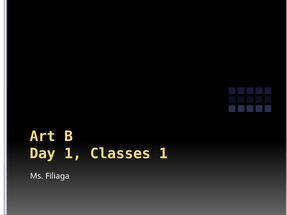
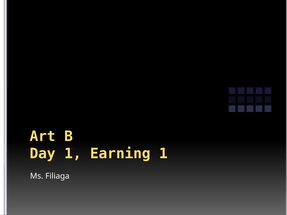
Classes: Classes -> Earning (120, 154)
